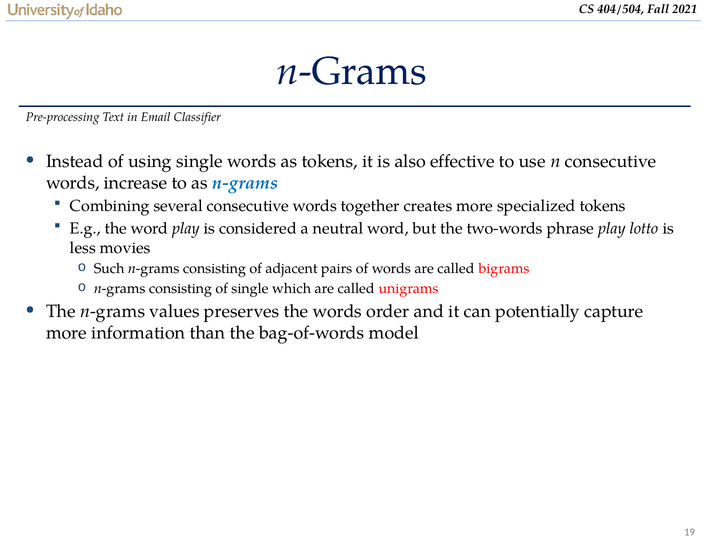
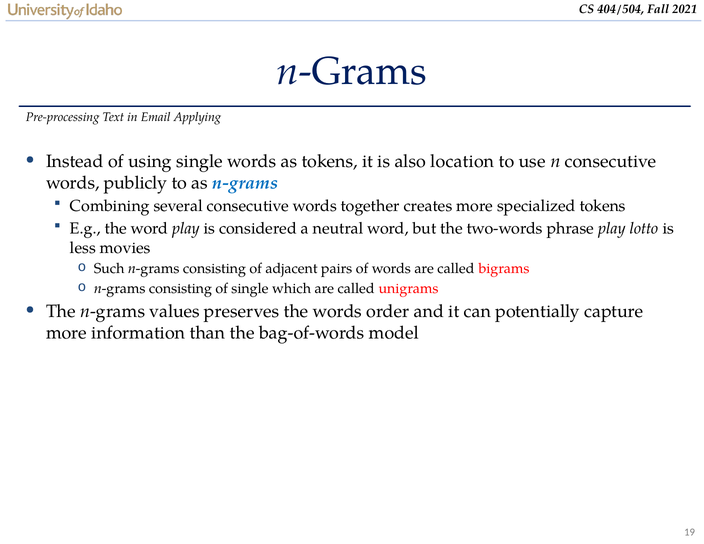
Classifier: Classifier -> Applying (197, 117)
effective: effective -> location (462, 161)
increase: increase -> publicly (136, 183)
